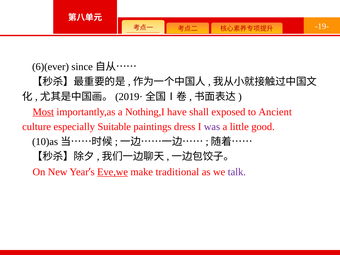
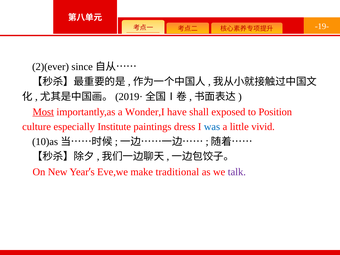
6)(ever: 6)(ever -> 2)(ever (51, 67)
Nothing,I: Nothing,I -> Wonder,I (145, 112)
Ancient: Ancient -> Position (275, 112)
Suitable: Suitable -> Institute (114, 127)
was colour: purple -> blue (212, 127)
good: good -> vivid (263, 127)
Eve,we underline: present -> none (113, 172)
